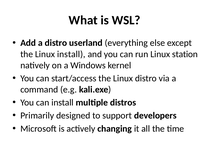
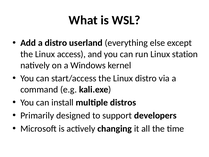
Linux install: install -> access (71, 54)
